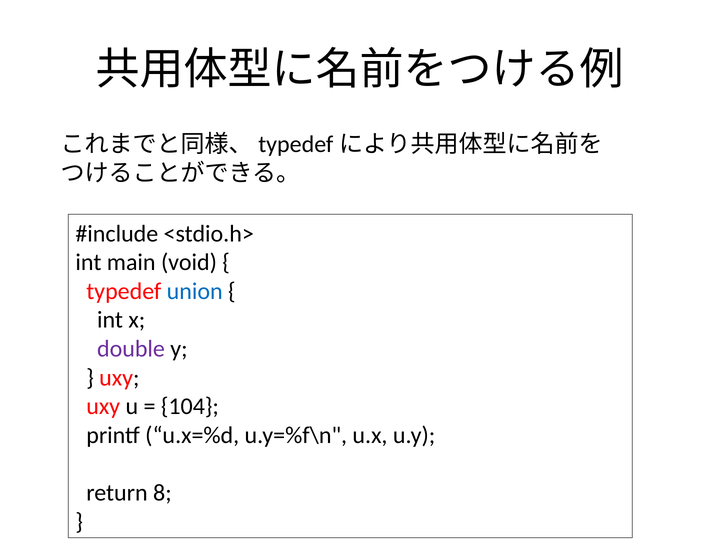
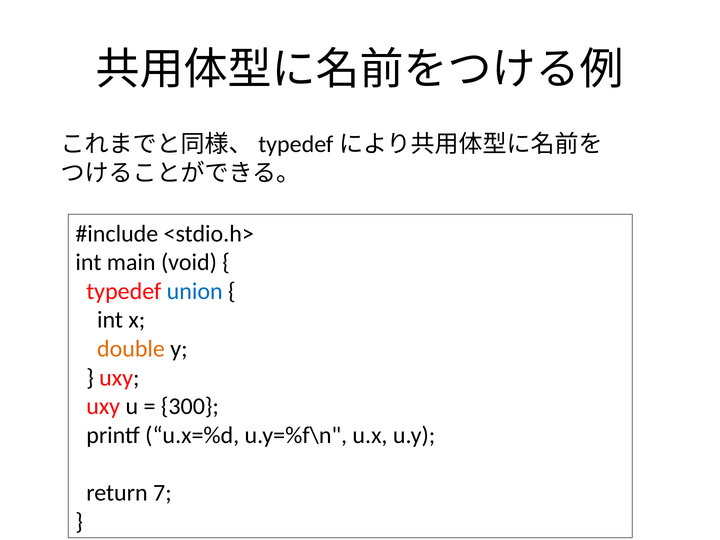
double colour: purple -> orange (131, 349)
104: 104 -> 300 (190, 406)
8: 8 -> 7 (162, 493)
